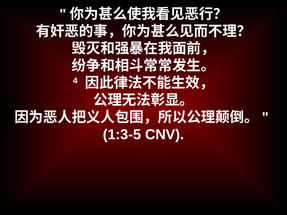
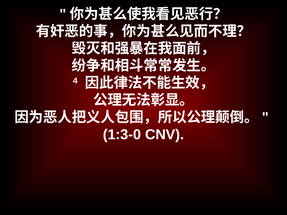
1:3-5: 1:3-5 -> 1:3-0 (122, 135)
